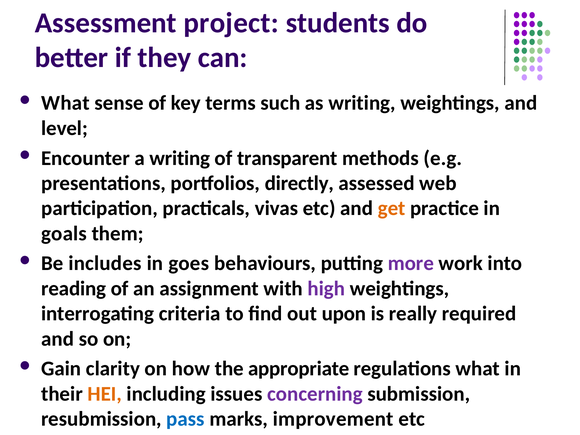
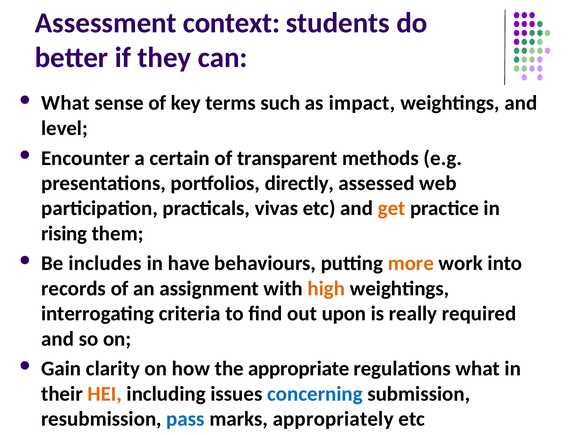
project: project -> context (231, 23)
as writing: writing -> impact (362, 103)
a writing: writing -> certain (180, 158)
goals: goals -> rising (64, 233)
goes: goes -> have (189, 263)
more colour: purple -> orange (411, 263)
reading: reading -> records (74, 289)
high colour: purple -> orange (326, 289)
concerning colour: purple -> blue (315, 394)
improvement: improvement -> appropriately (333, 419)
